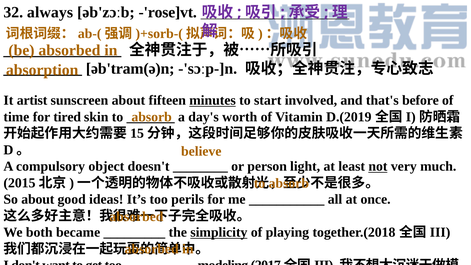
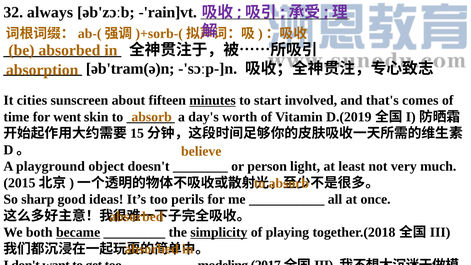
-'rose]vt: -'rose]vt -> -'rain]vt (168, 12)
artist: artist -> cities (32, 100)
before: before -> comes (420, 100)
tired: tired -> went (67, 117)
compulsory: compulsory -> playground (50, 166)
not underline: present -> none (378, 166)
So about: about -> sharp (38, 199)
became underline: none -> present (78, 232)
